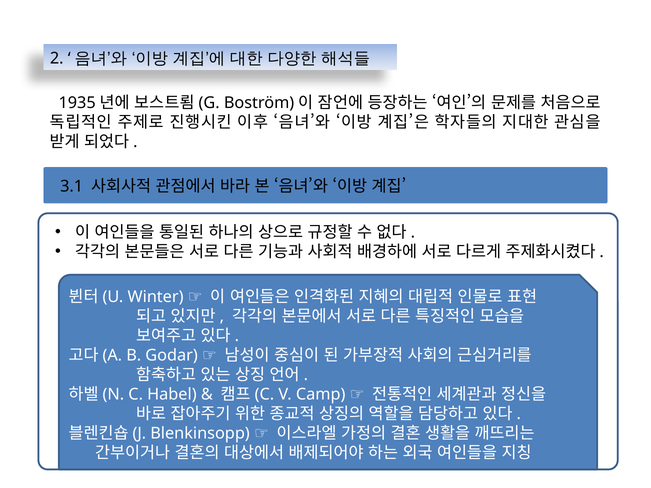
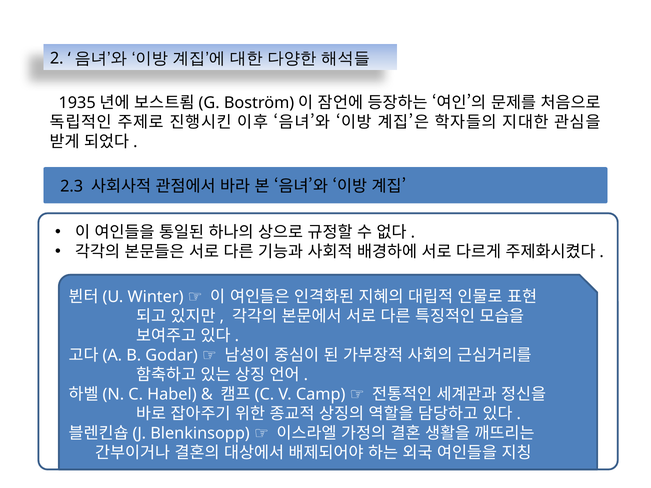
3.1: 3.1 -> 2.3 (72, 187)
